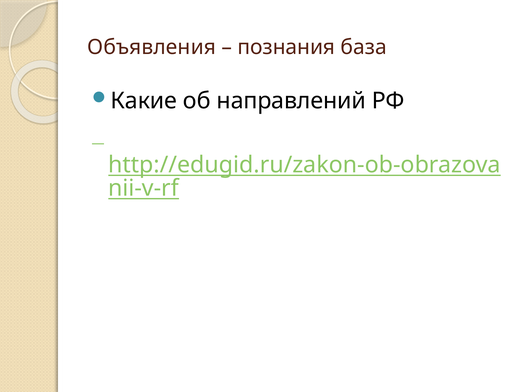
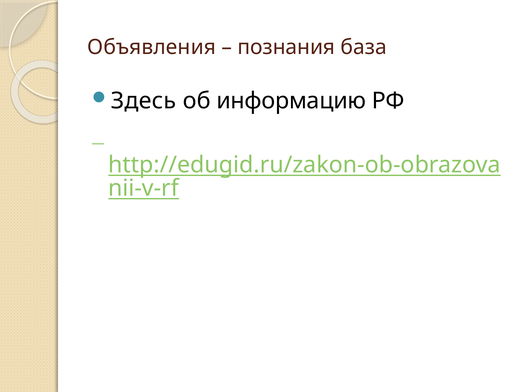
Какие: Какие -> Здесь (144, 101)
направлений: направлений -> информацию (291, 101)
